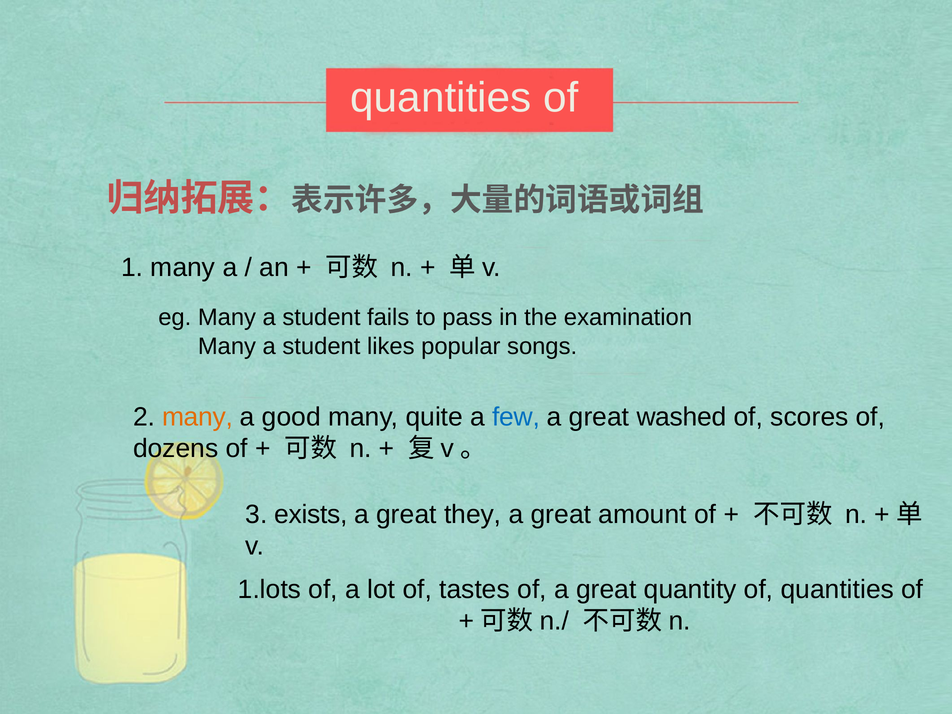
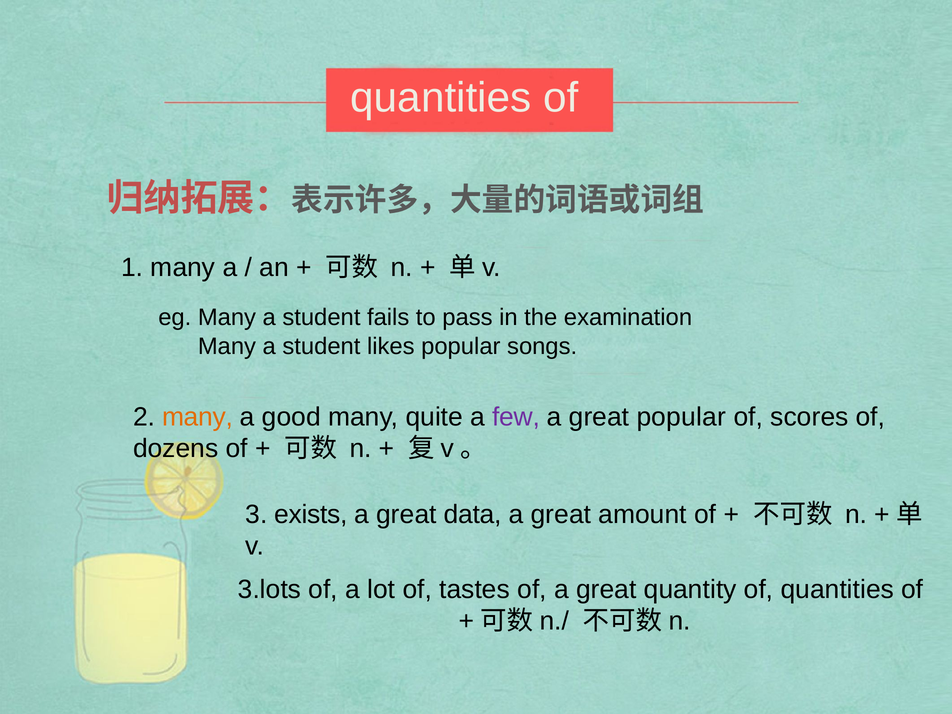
few colour: blue -> purple (516, 417)
great washed: washed -> popular (681, 417)
they: they -> data (473, 514)
1.lots: 1.lots -> 3.lots (270, 589)
